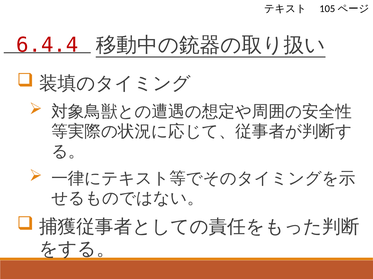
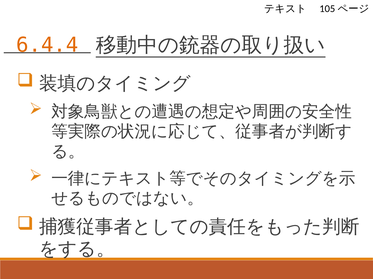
6.4.4 colour: red -> orange (47, 45)
